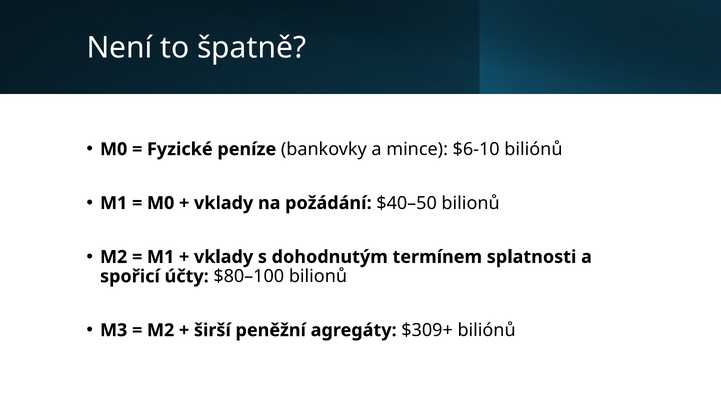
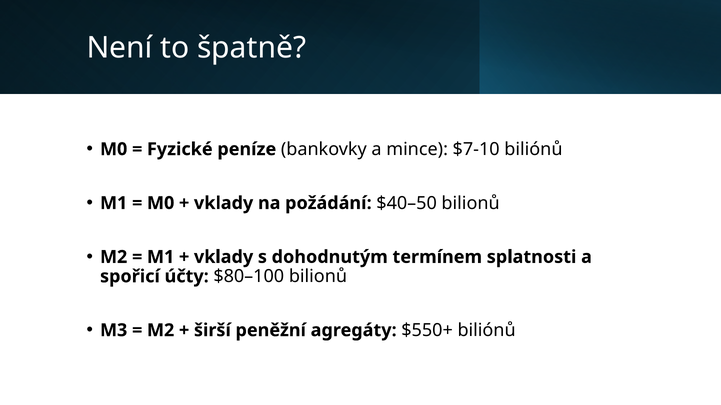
$6-10: $6-10 -> $7-10 (476, 149)
$309+: $309+ -> $550+ (427, 331)
